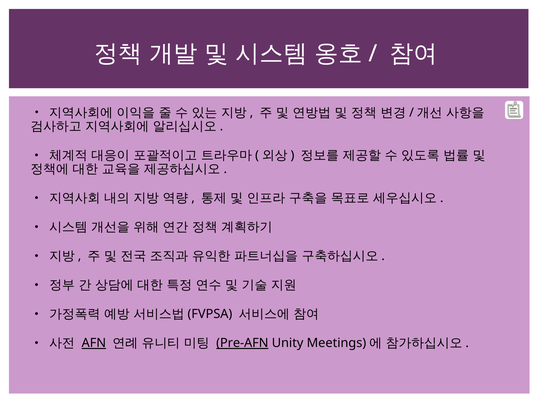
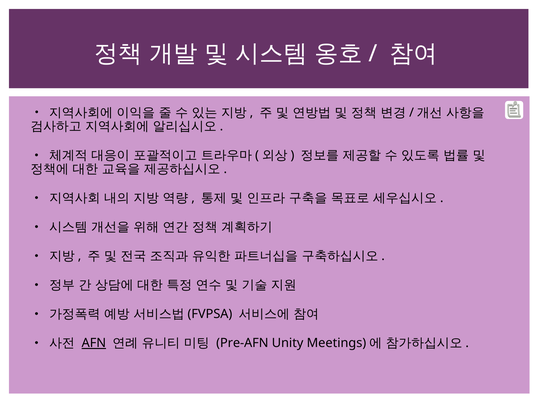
Pre-AFN underline: present -> none (242, 343)
